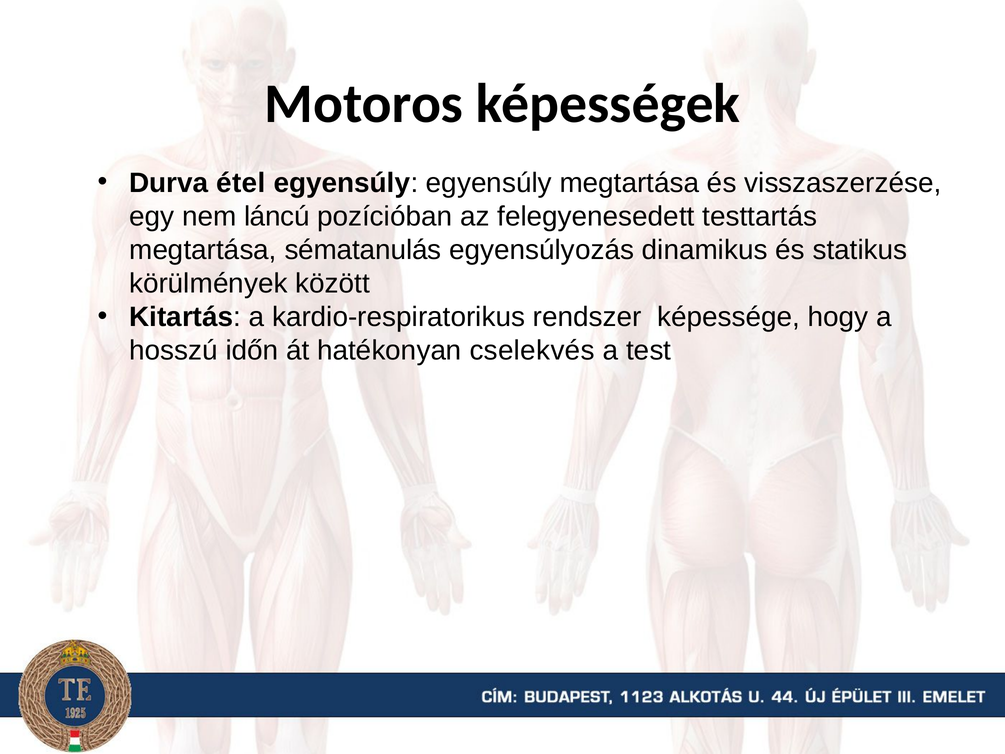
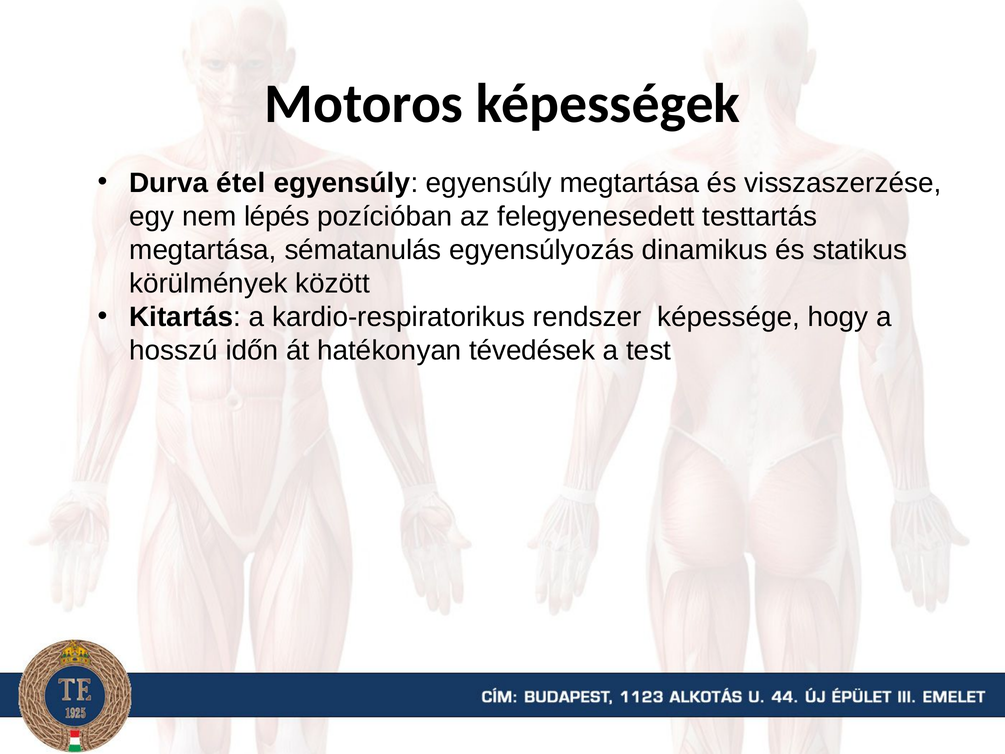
láncú: láncú -> lépés (277, 216)
cselekvés: cselekvés -> tévedések (532, 350)
